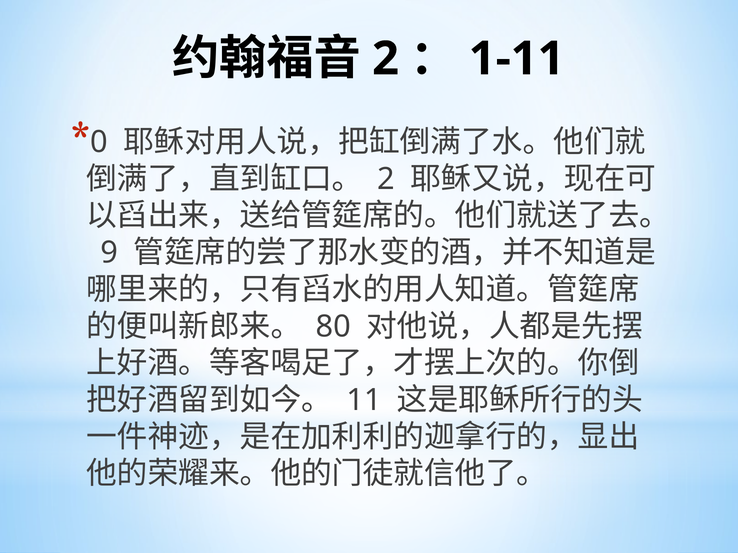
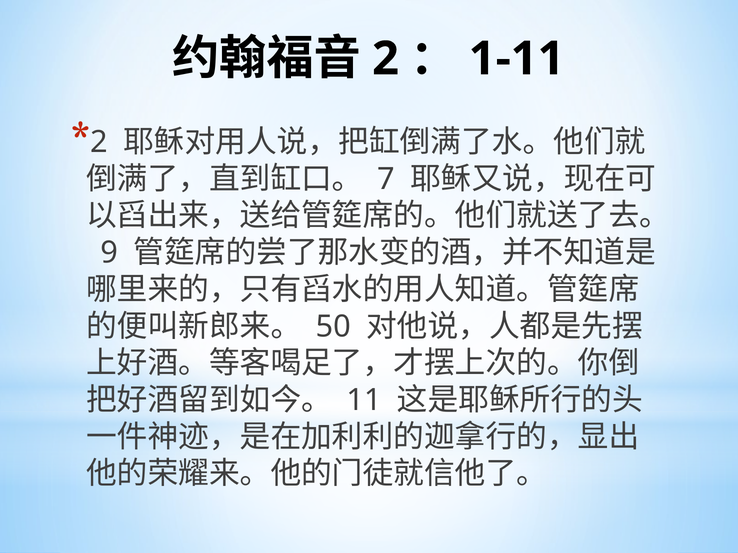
0: 0 -> 2 (99, 142)
2: 2 -> 7 (386, 179)
80: 80 -> 50 (333, 327)
